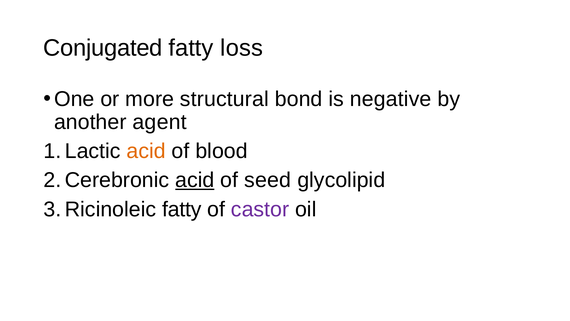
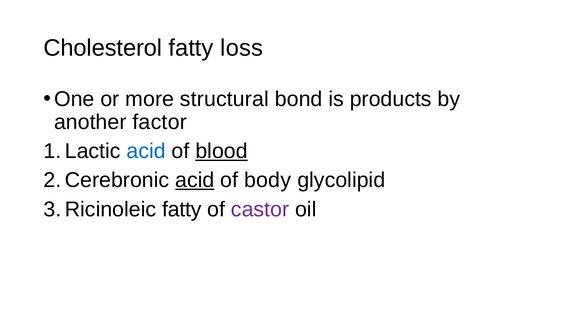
Conjugated: Conjugated -> Cholesterol (103, 48)
negative: negative -> products (391, 99)
agent: agent -> factor (160, 122)
acid colour: orange -> blue (146, 151)
blood underline: none -> present (222, 151)
seed: seed -> body (268, 180)
